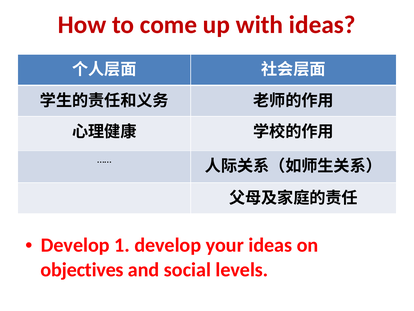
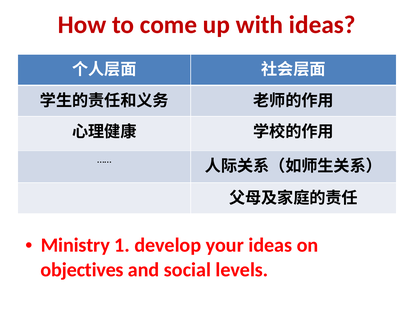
Develop: Develop -> Ministry (75, 245)
